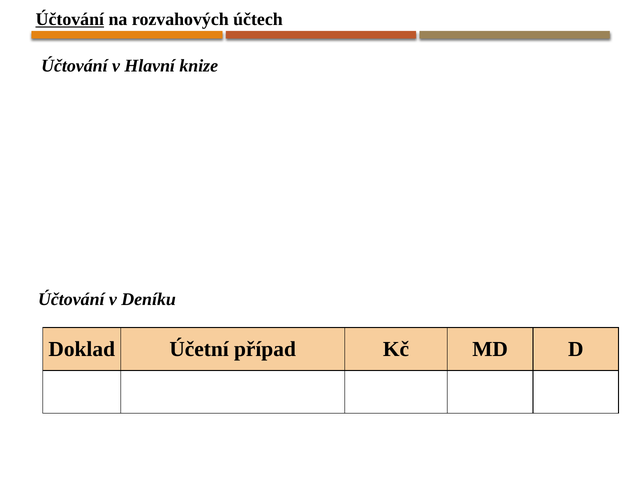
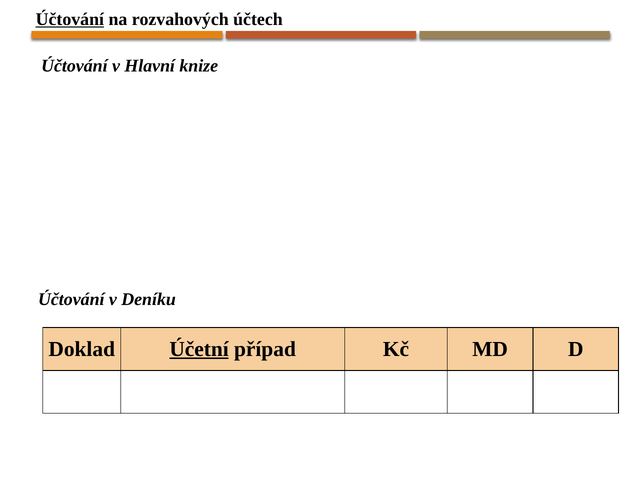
Účetní underline: none -> present (199, 349)
